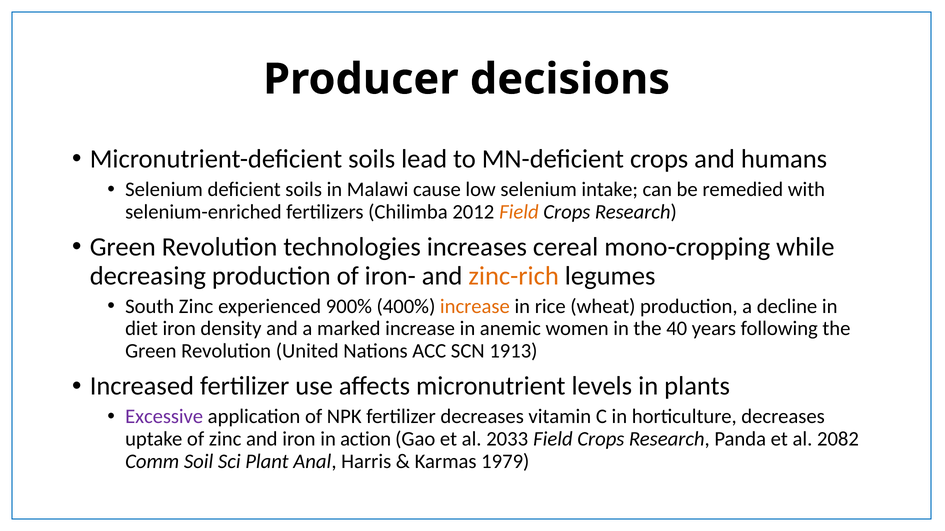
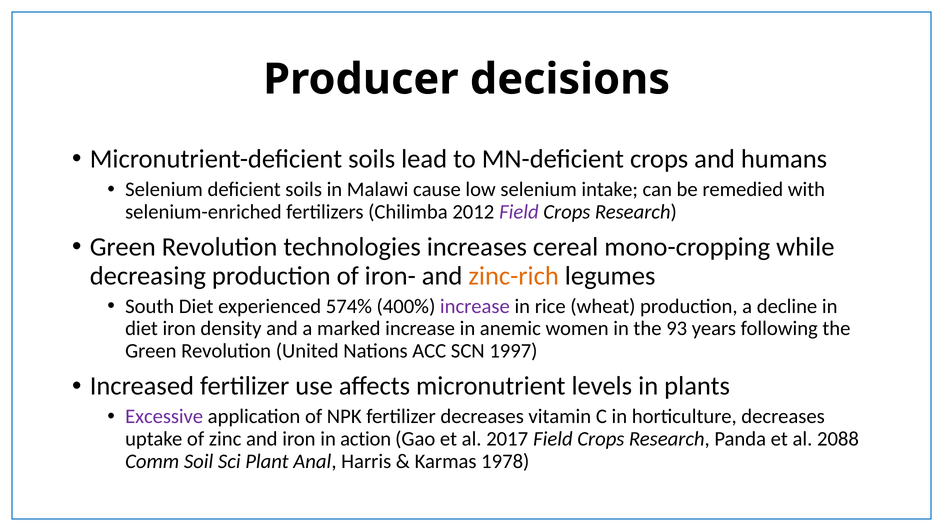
Field colour: orange -> purple (519, 212)
South Zinc: Zinc -> Diet (196, 307)
900%: 900% -> 574% (349, 307)
increase colour: orange -> purple (475, 307)
40: 40 -> 93 (677, 329)
1913: 1913 -> 1997 (513, 351)
2033: 2033 -> 2017 (507, 439)
2082: 2082 -> 2088 (838, 439)
1979: 1979 -> 1978 (505, 462)
